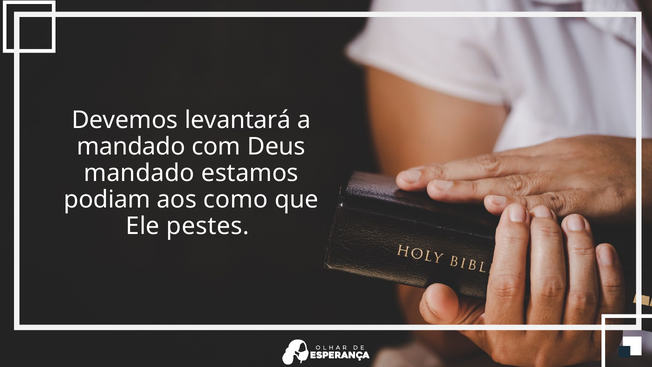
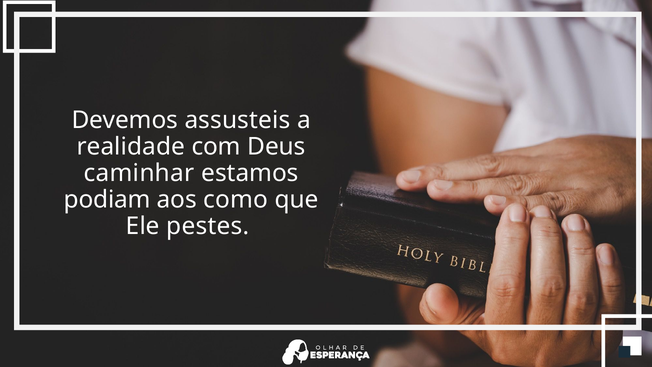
levantará: levantará -> assusteis (238, 120)
mandado: mandado -> realidade (131, 147)
mandado: mandado -> caminhar (139, 173)
